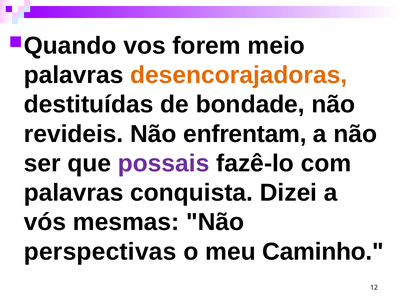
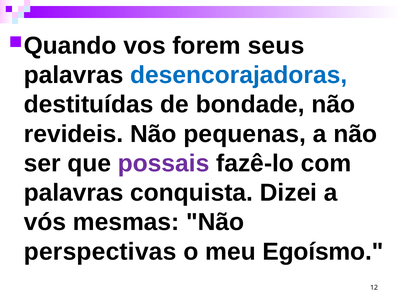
meio: meio -> seus (276, 46)
desencorajadoras colour: orange -> blue (239, 75)
enfrentam: enfrentam -> pequenas (245, 134)
Caminho: Caminho -> Egoísmo (323, 252)
